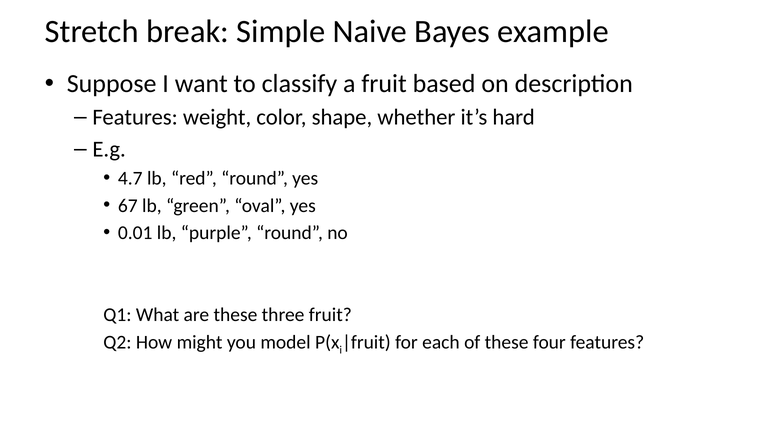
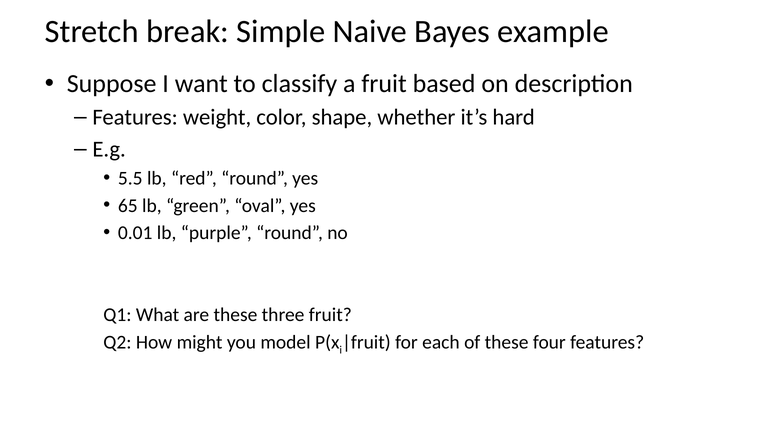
4.7: 4.7 -> 5.5 (130, 178)
67: 67 -> 65 (128, 206)
